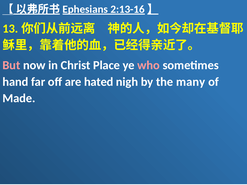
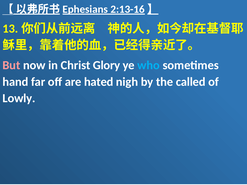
Place: Place -> Glory (107, 65)
who colour: pink -> light blue (149, 65)
many: many -> called (191, 82)
Made: Made -> Lowly (19, 98)
